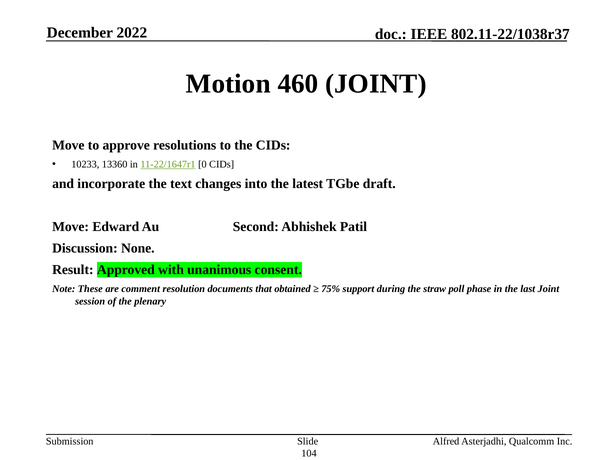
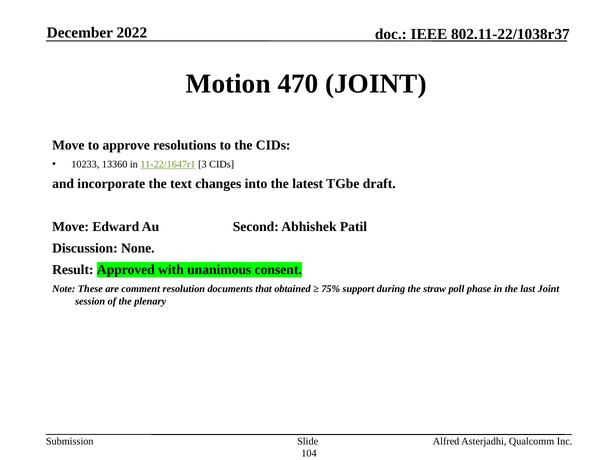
460: 460 -> 470 (298, 84)
0: 0 -> 3 (202, 164)
